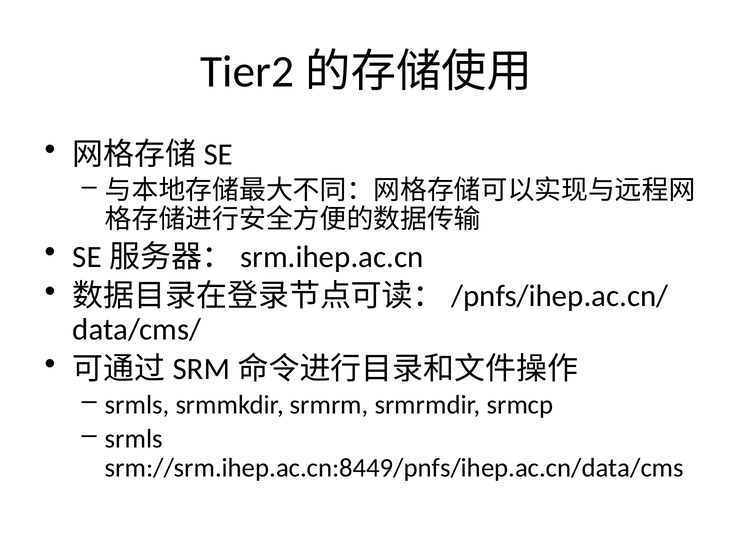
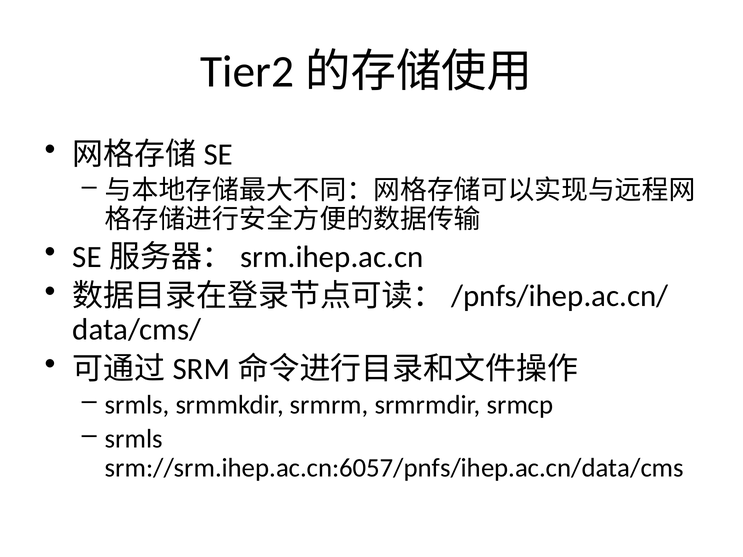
srm://srm.ihep.ac.cn:8449/pnfs/ihep.ac.cn/data/cms: srm://srm.ihep.ac.cn:8449/pnfs/ihep.ac.cn/data/cms -> srm://srm.ihep.ac.cn:6057/pnfs/ihep.ac.cn/data/cms (394, 468)
